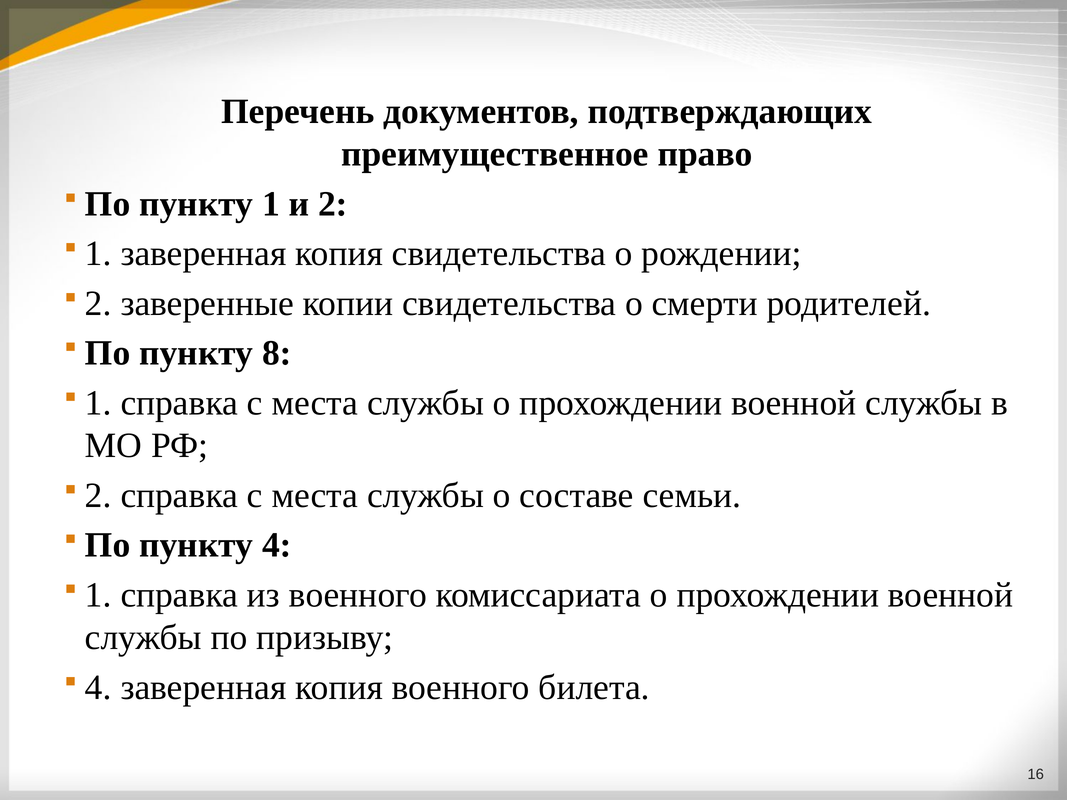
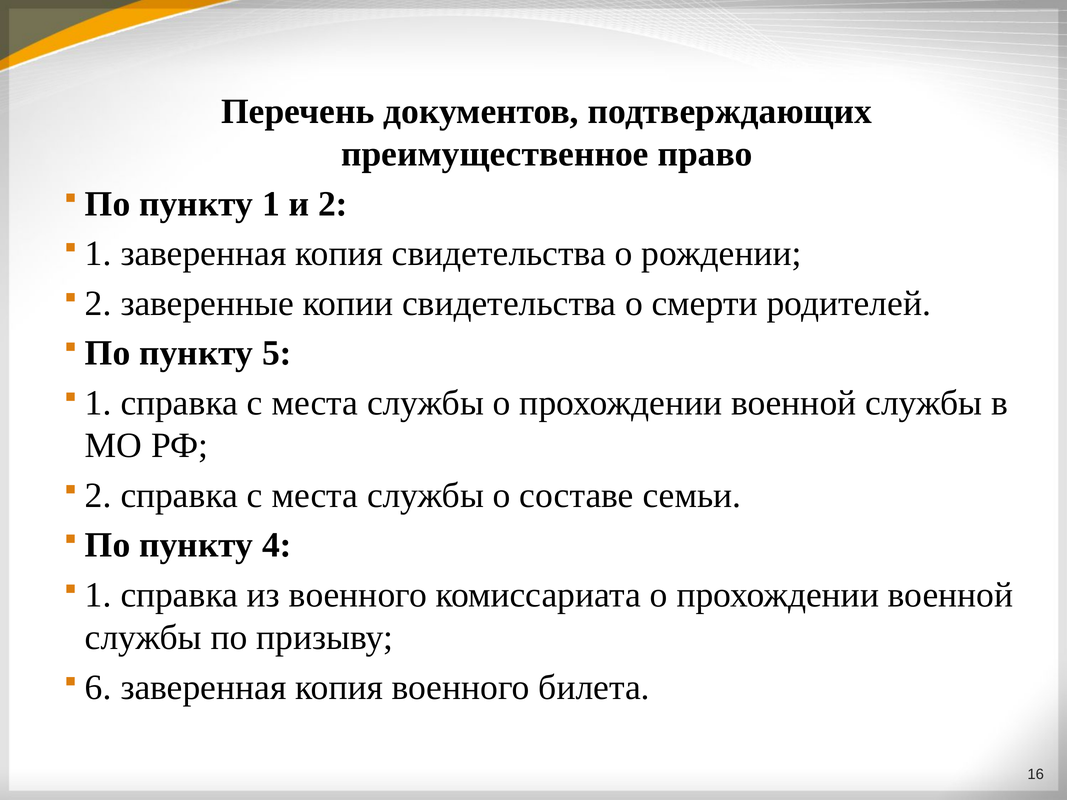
8: 8 -> 5 (277, 353)
4: 4 -> 6 (98, 687)
